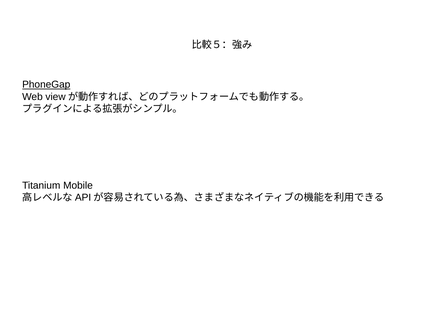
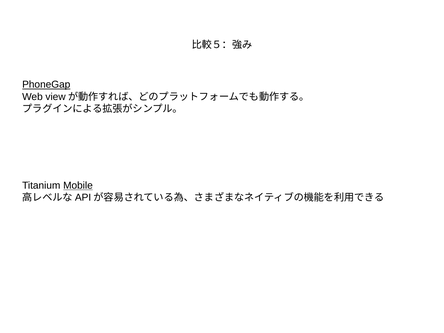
Mobile underline: none -> present (78, 185)
